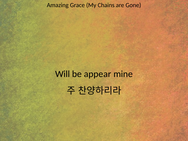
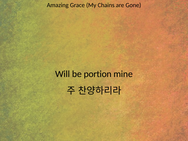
appear: appear -> portion (98, 74)
